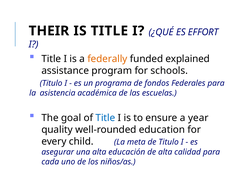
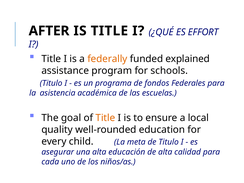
THEIR: THEIR -> AFTER (49, 31)
Title colour: blue -> orange (105, 118)
year: year -> local (198, 118)
